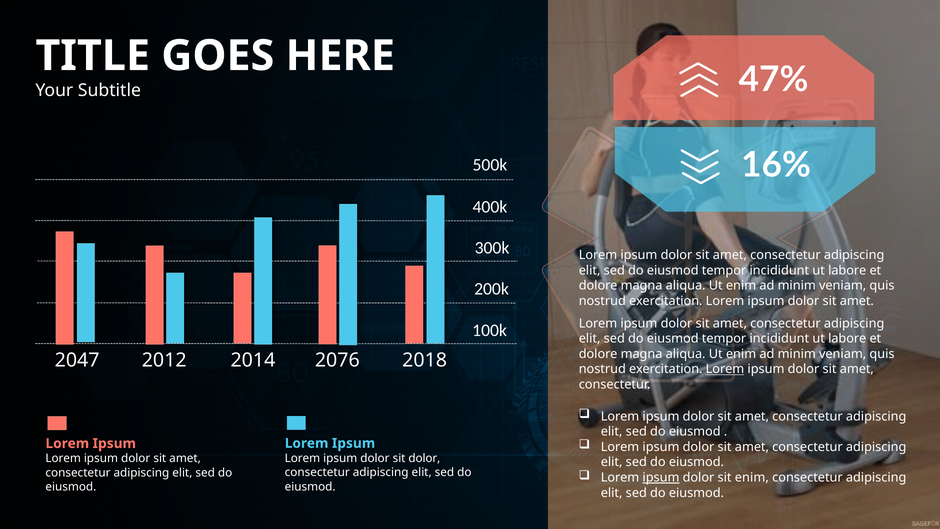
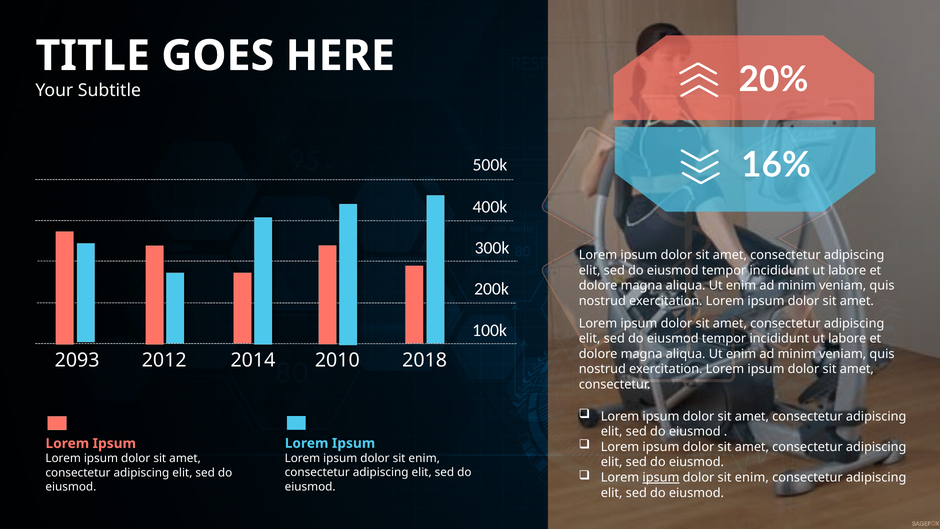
47%: 47% -> 20% (774, 80)
2047: 2047 -> 2093 (77, 360)
2076: 2076 -> 2010 (337, 360)
Lorem underline: present -> none (725, 369)
dolor: dolor -> enim (424, 458)
